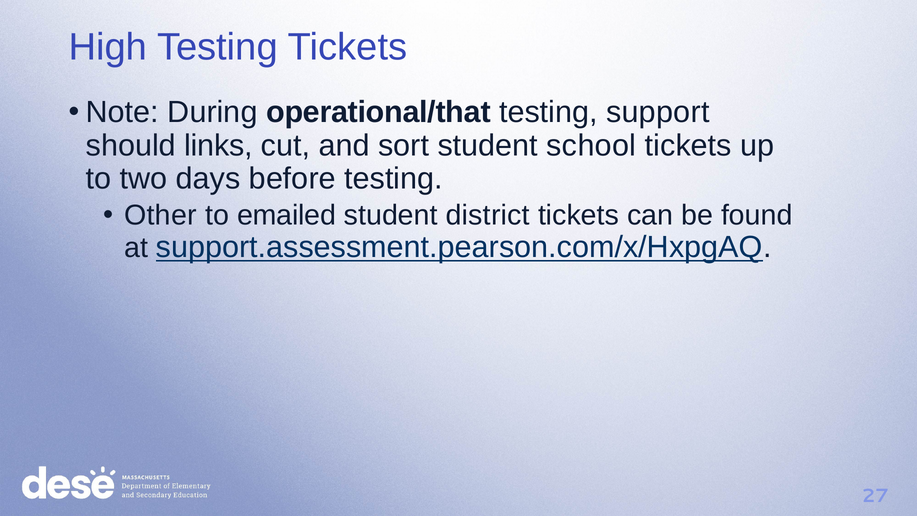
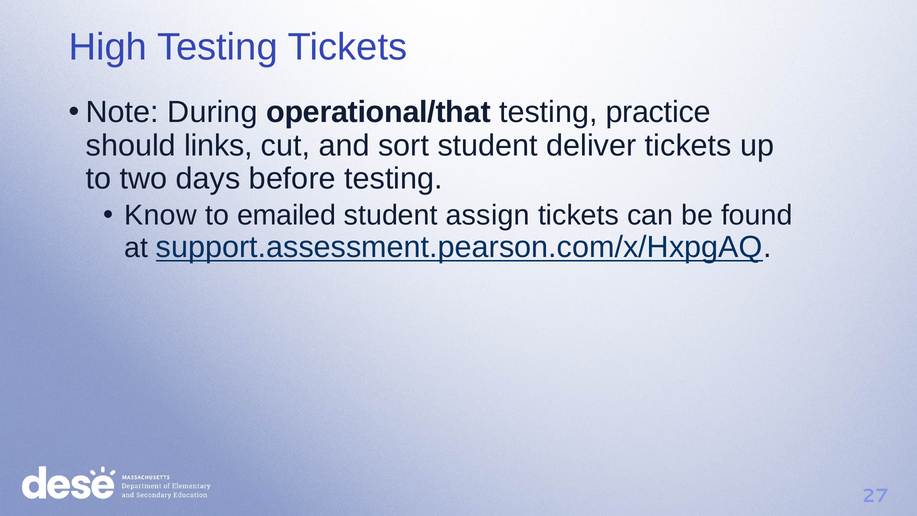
support: support -> practice (658, 112)
school: school -> deliver (591, 145)
Other: Other -> Know (161, 215)
district: district -> assign (488, 215)
